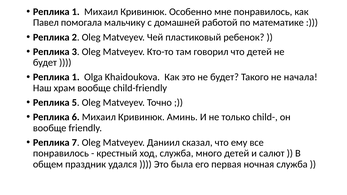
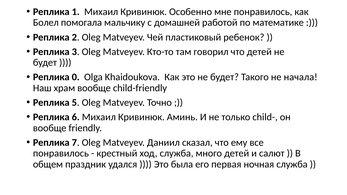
Павел: Павел -> Болел (46, 23)
1: 1 -> 0 (76, 77)
